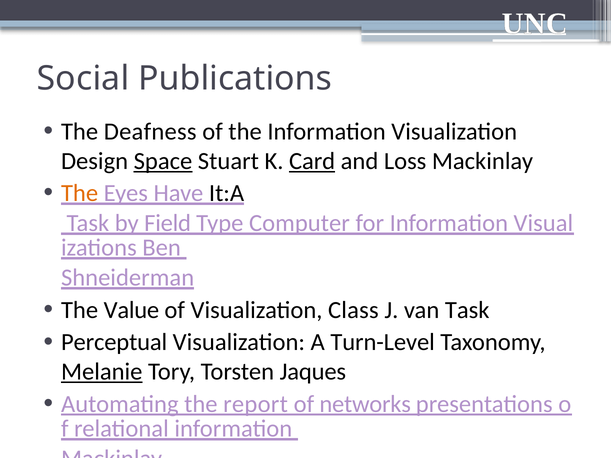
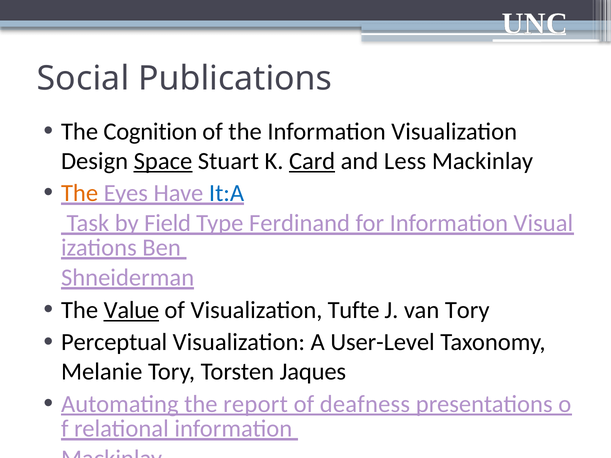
Deafness: Deafness -> Cognition (150, 132)
Loss: Loss -> Less (405, 161)
It:A colour: black -> blue (227, 193)
Computer: Computer -> Ferdinand (300, 223)
Value underline: none -> present (131, 310)
Class: Class -> Tufte (354, 310)
van Task: Task -> Tory (467, 310)
Turn-Level: Turn-Level -> User-Level (383, 343)
Melanie underline: present -> none (102, 372)
networks: networks -> deafness (365, 404)
